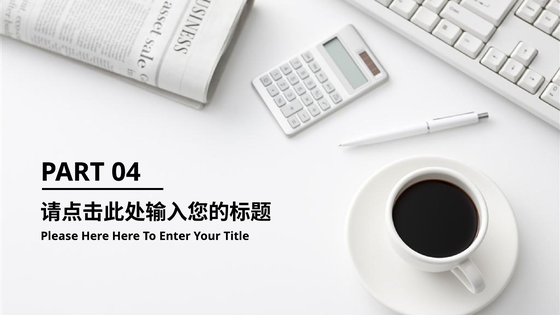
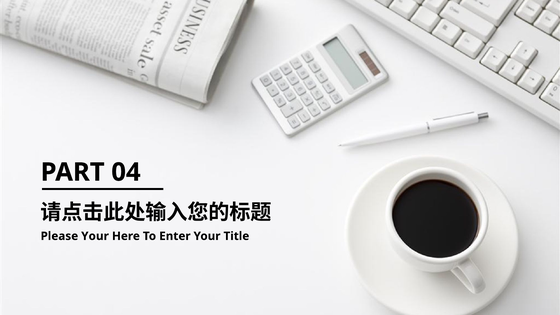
Please Here: Here -> Your (95, 236)
